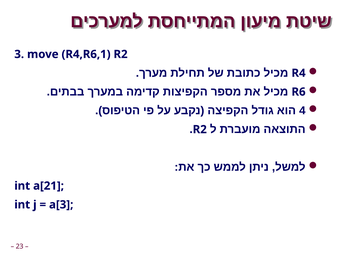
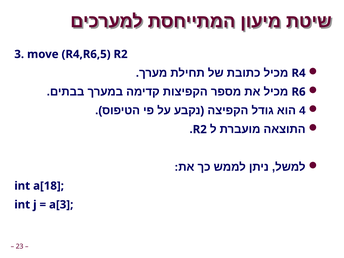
R4,R6,1: R4,R6,1 -> R4,R6,5 (86, 54)
a[21: a[21 -> a[18 (49, 186)
